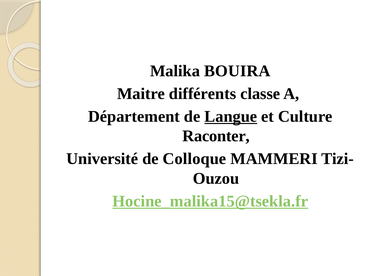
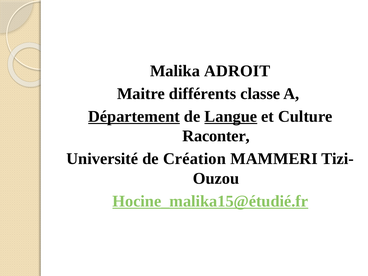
BOUIRA: BOUIRA -> ADROIT (237, 71)
Département underline: none -> present (134, 116)
Colloque: Colloque -> Création (194, 159)
Hocine_malika15@tsekla.fr: Hocine_malika15@tsekla.fr -> Hocine_malika15@étudié.fr (210, 201)
